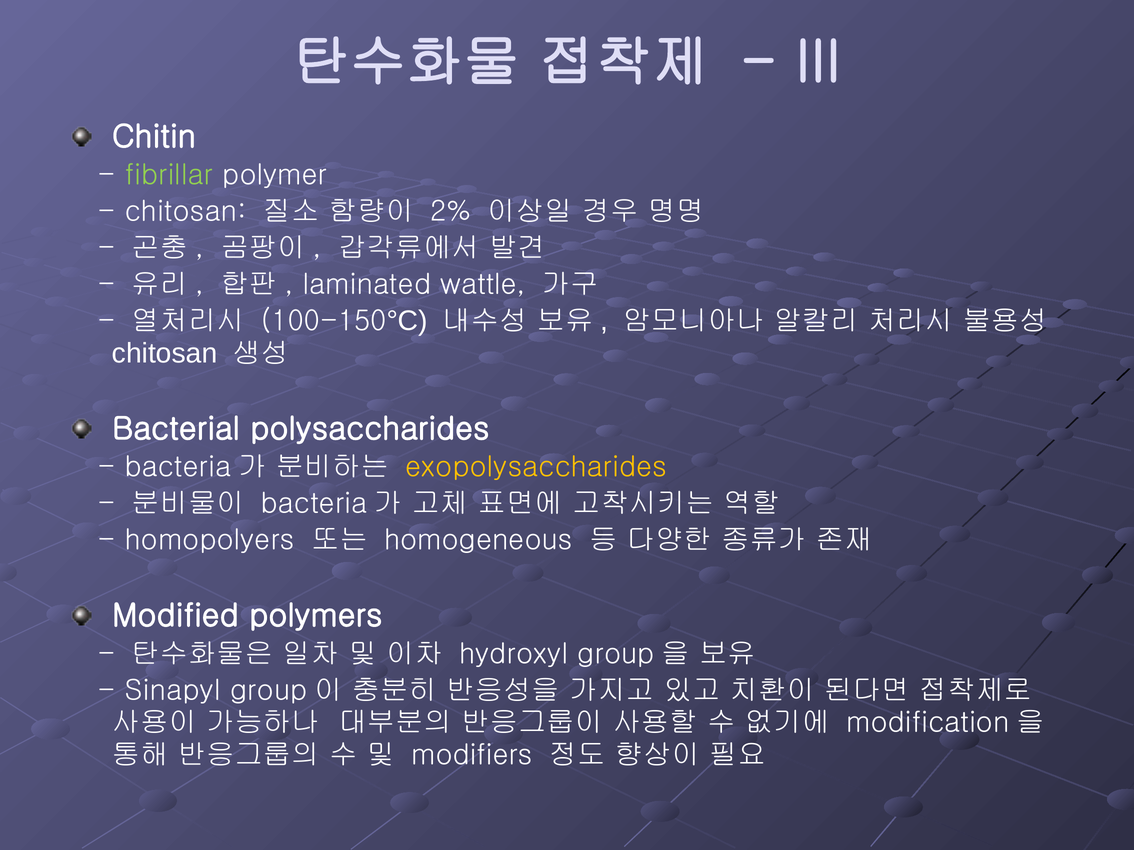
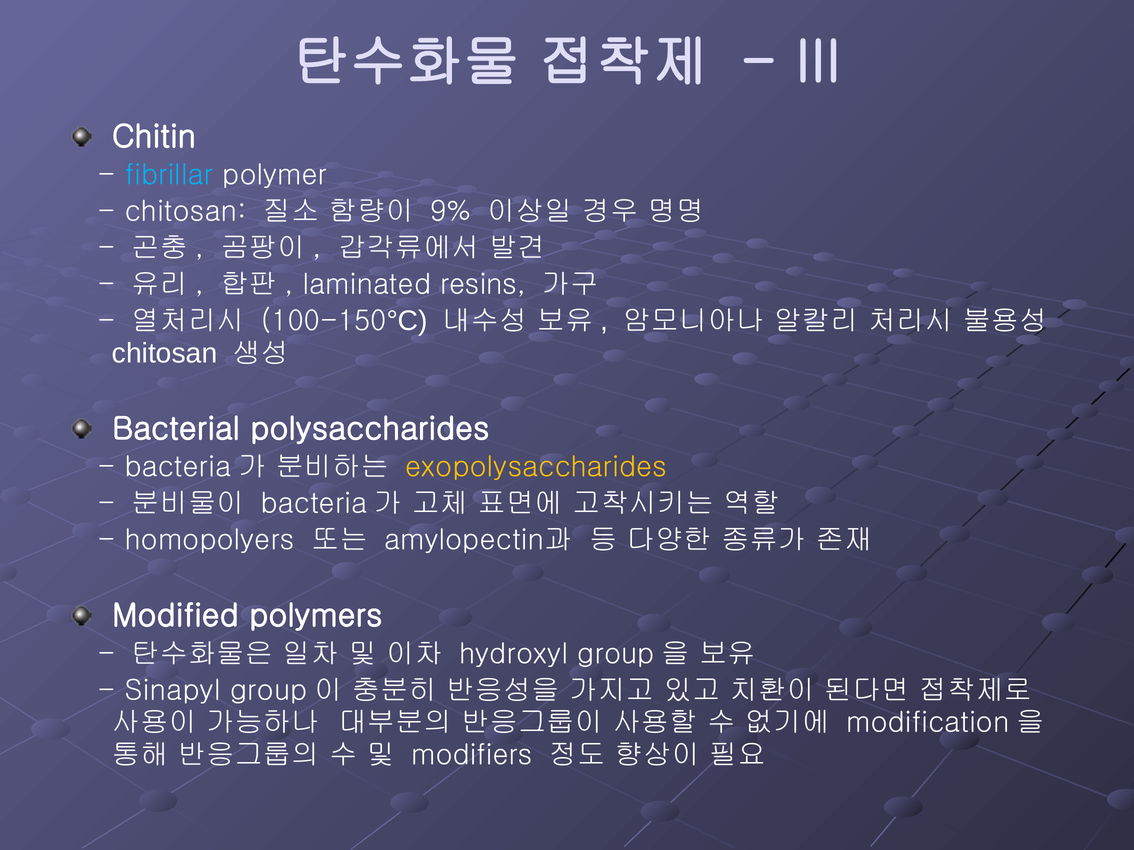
fibrillar colour: light green -> light blue (169, 175)
2%: 2% -> 9% (451, 212)
wattle: wattle -> resins (483, 285)
homogeneous: homogeneous -> amylopectin과 (478, 540)
